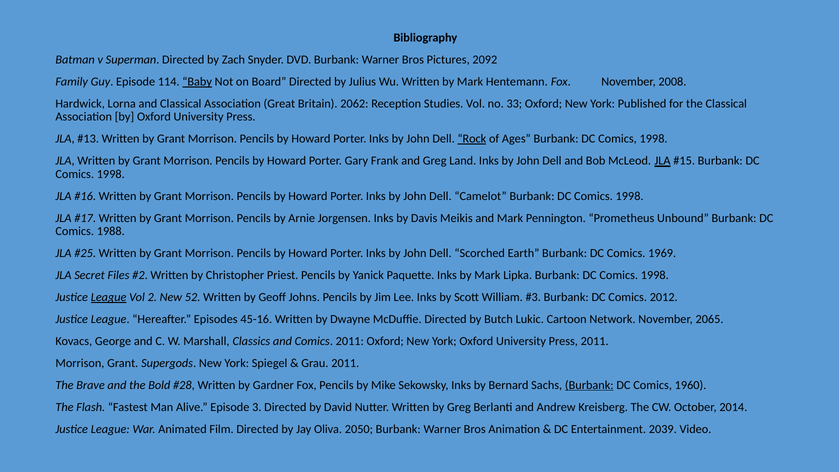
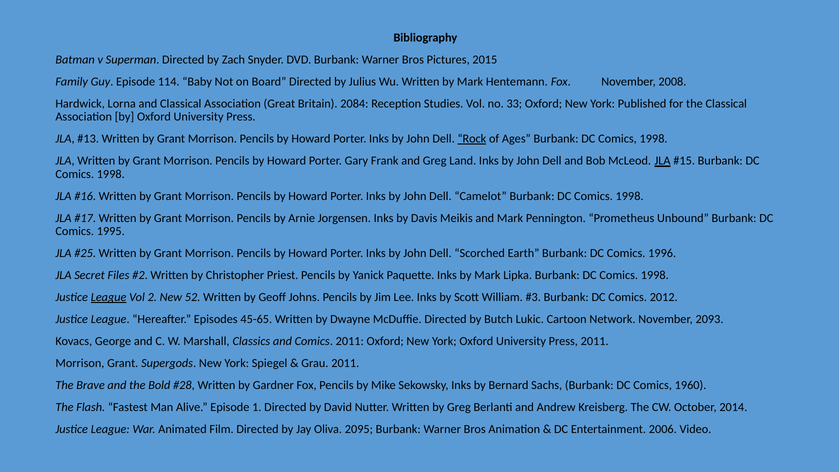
2092: 2092 -> 2015 (485, 60)
Baby underline: present -> none (197, 82)
2062: 2062 -> 2084 (354, 104)
1988: 1988 -> 1995 (111, 231)
1969: 1969 -> 1996 (662, 253)
45-16: 45-16 -> 45-65 (256, 319)
2065: 2065 -> 2093 (710, 319)
Burbank underline: present -> none (589, 385)
3: 3 -> 1 (257, 407)
2050: 2050 -> 2095 (359, 429)
2039: 2039 -> 2006 (663, 429)
